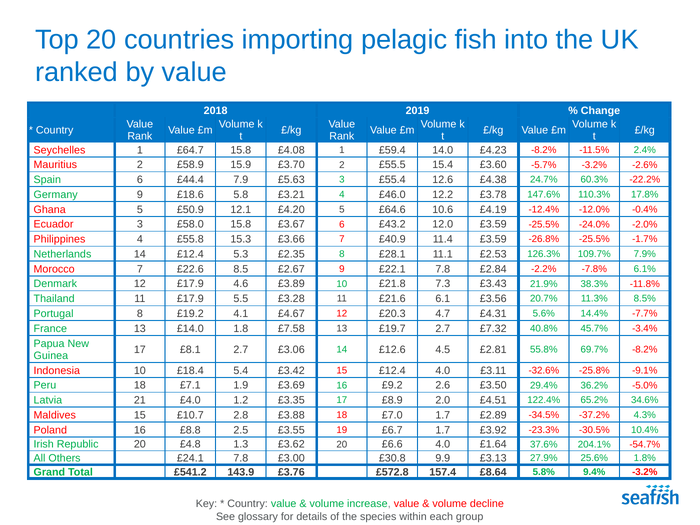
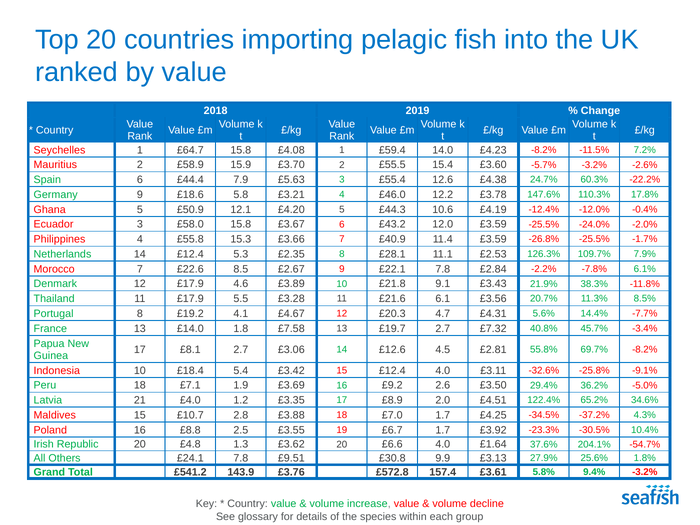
2.4%: 2.4% -> 7.2% (645, 150)
£64.6: £64.6 -> £44.3 (392, 210)
7.3: 7.3 -> 9.1 (443, 284)
£2.89: £2.89 -> £4.25 (493, 415)
£3.00: £3.00 -> £9.51 (291, 458)
£8.64: £8.64 -> £3.61 (493, 472)
